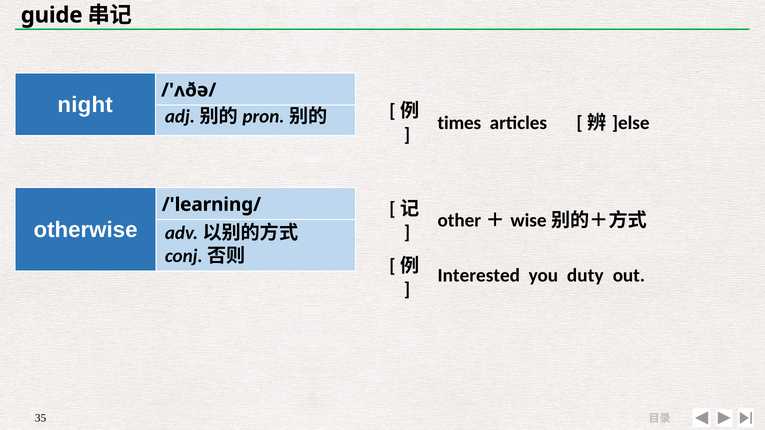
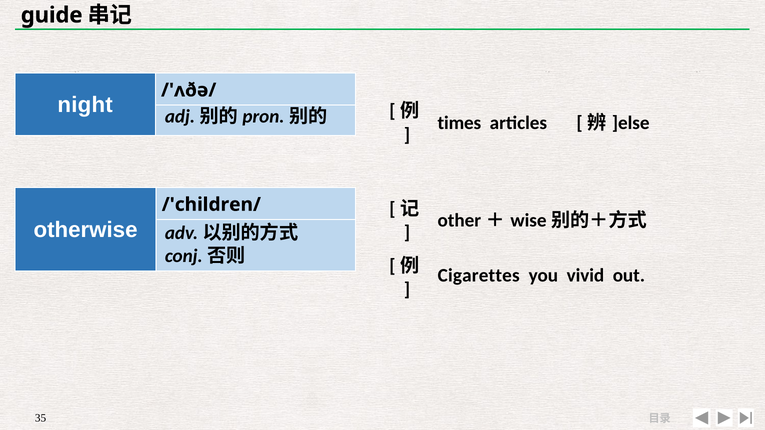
/'learning/: /'learning/ -> /'children/ (211, 205)
Interested: Interested -> Cigarettes (479, 276)
duty: duty -> vivid (585, 276)
